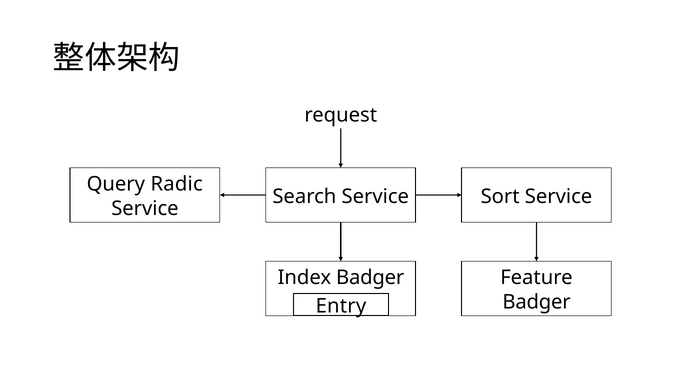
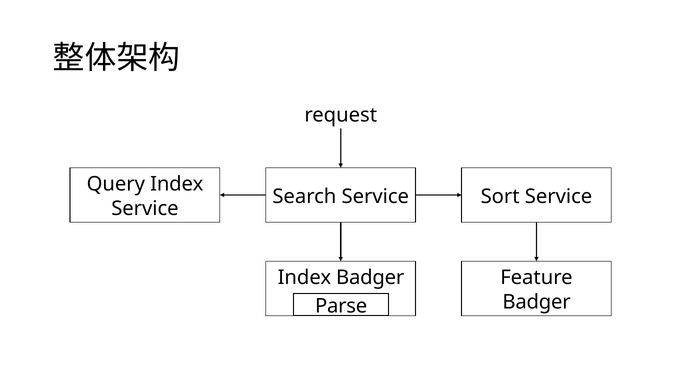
Query Radic: Radic -> Index (177, 184)
Entry: Entry -> Parse (341, 306)
